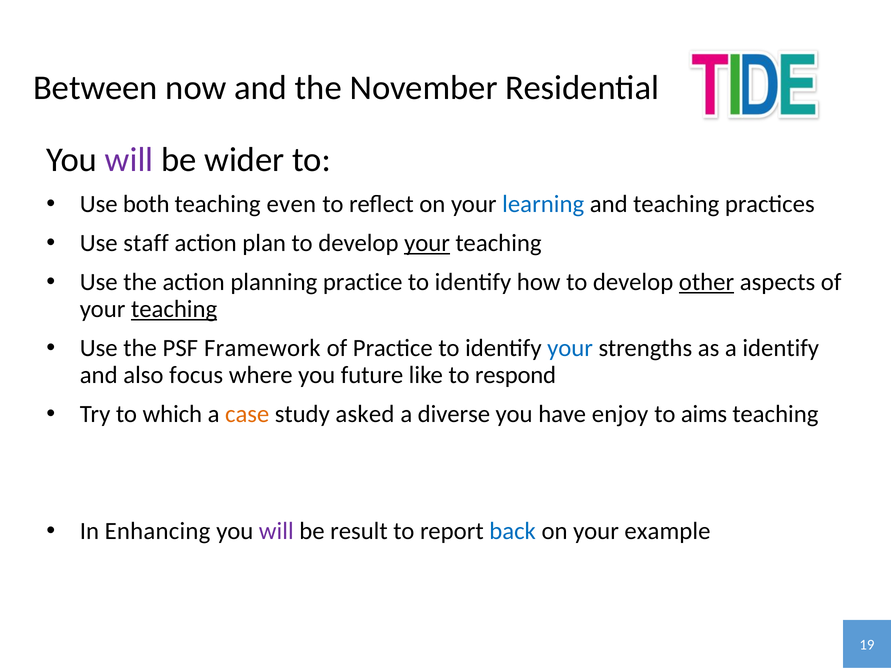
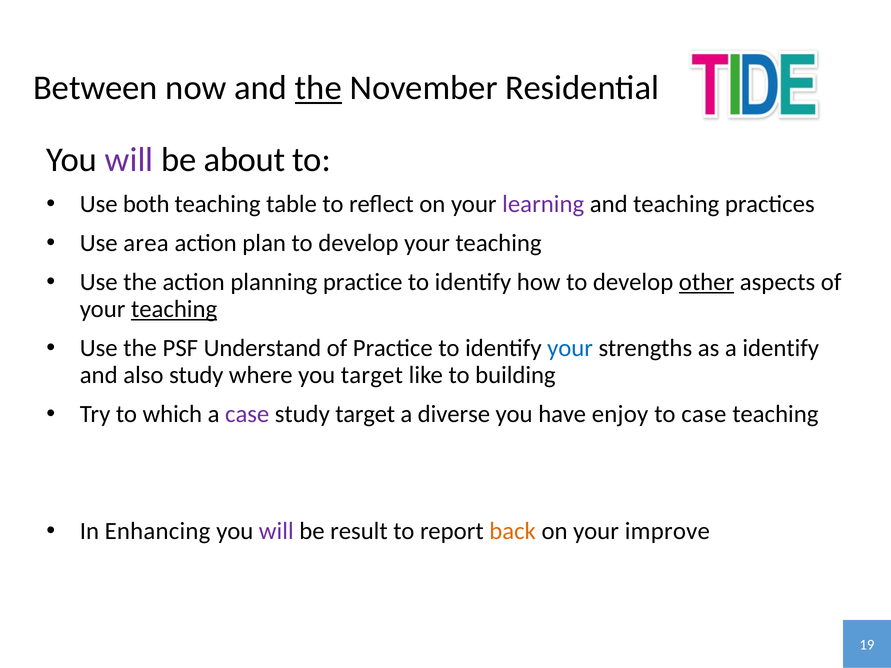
the underline: none -> present (318, 88)
wider: wider -> about (245, 160)
even: even -> table (292, 204)
learning colour: blue -> purple (543, 204)
staff: staff -> area (146, 243)
your underline: present -> none (427, 243)
Framework: Framework -> Understand (262, 348)
also focus: focus -> study (196, 375)
you future: future -> target (372, 375)
respond: respond -> building (515, 375)
case colour: orange -> purple (247, 414)
study asked: asked -> target (365, 414)
to aims: aims -> case (704, 414)
back colour: blue -> orange (513, 531)
example: example -> improve (667, 531)
